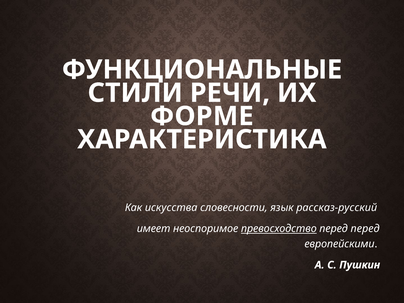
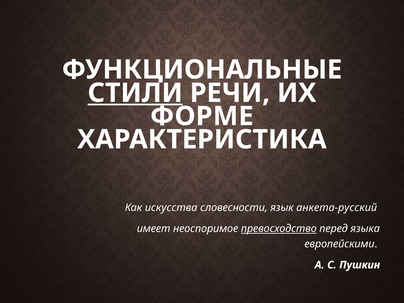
СТИЛИ underline: none -> present (135, 93)
рассказ-русский: рассказ-русский -> анкета-русский (337, 208)
перед перед: перед -> языка (365, 229)
